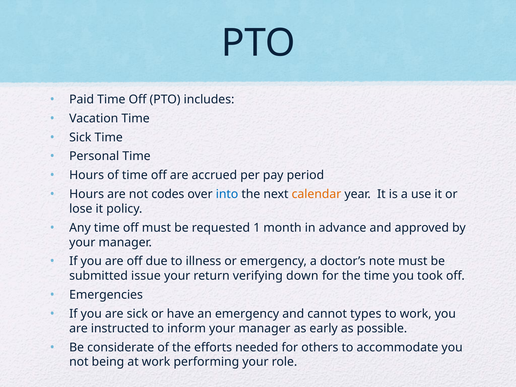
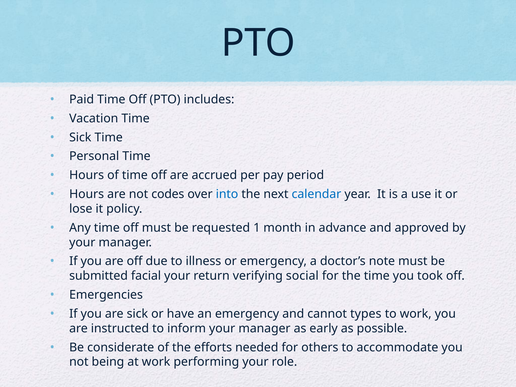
calendar colour: orange -> blue (316, 194)
issue: issue -> facial (146, 276)
down: down -> social (302, 276)
